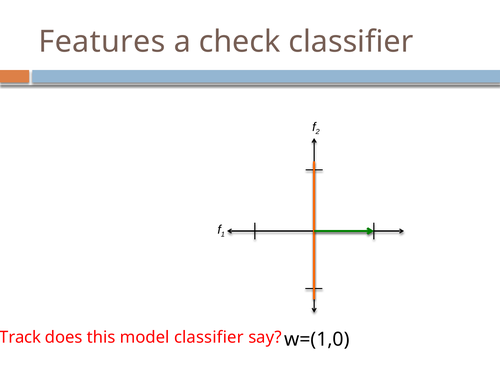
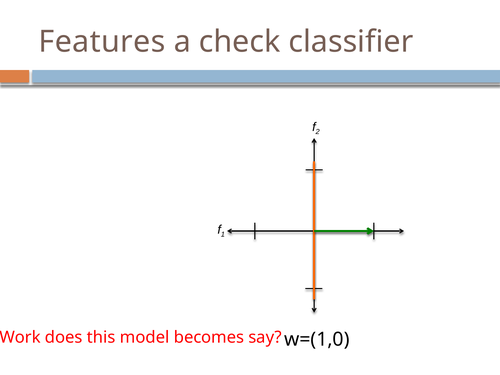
Track: Track -> Work (20, 337)
model classifier: classifier -> becomes (209, 337)
